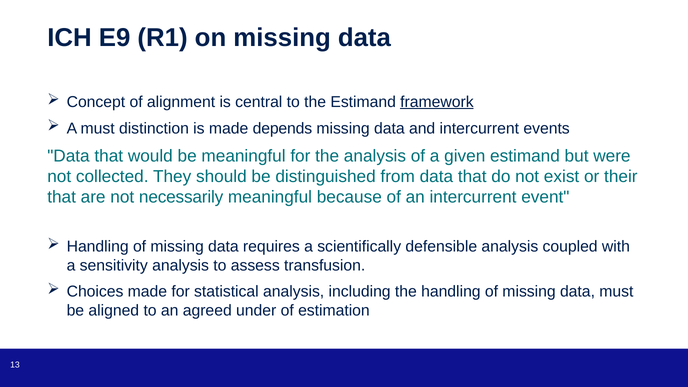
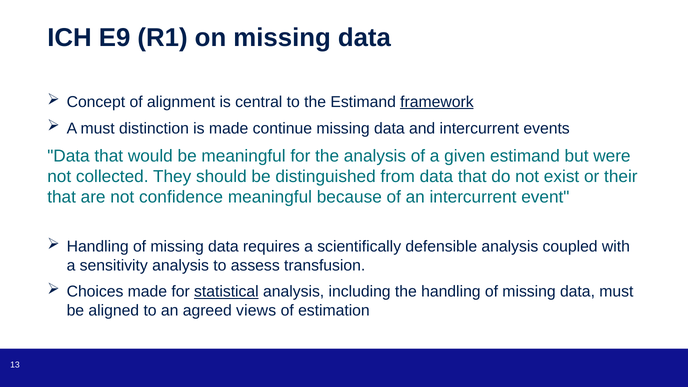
depends: depends -> continue (282, 128)
necessarily: necessarily -> confidence (181, 197)
statistical underline: none -> present (226, 292)
under: under -> views (256, 311)
